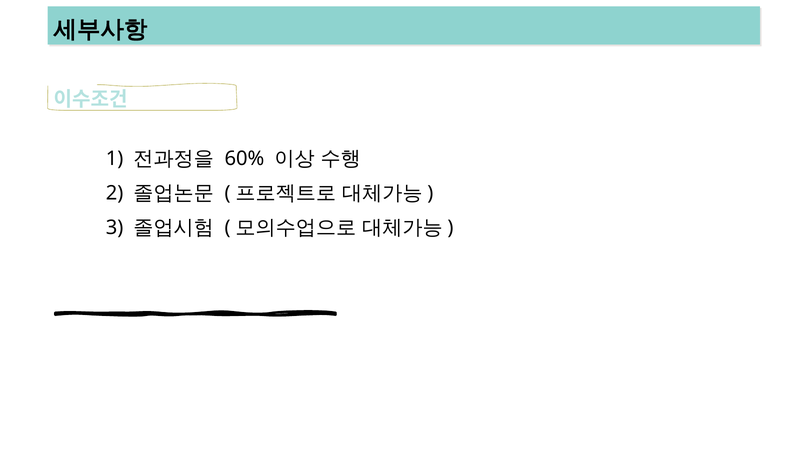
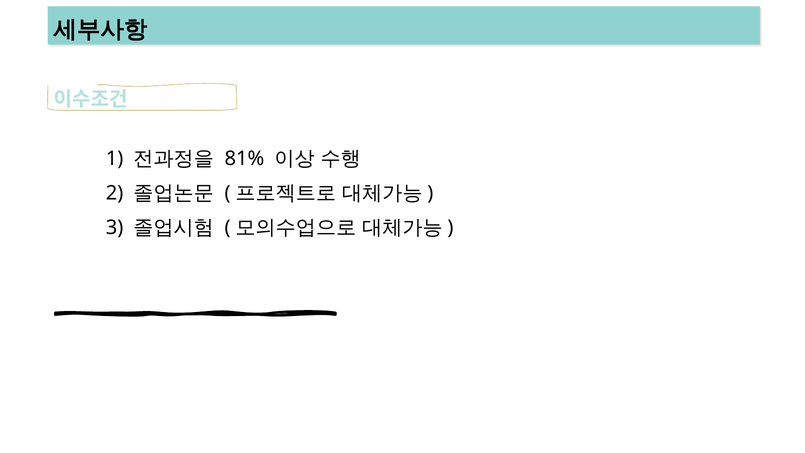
60%: 60% -> 81% (244, 158)
